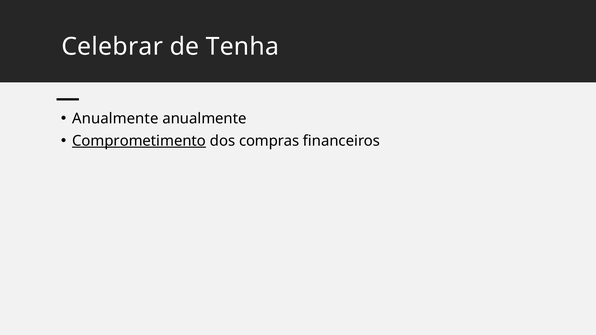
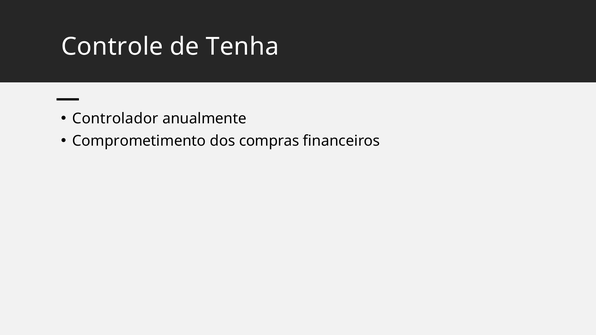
Celebrar: Celebrar -> Controle (112, 47)
Anualmente: Anualmente -> Controlador (115, 119)
Comprometimento underline: present -> none (139, 141)
